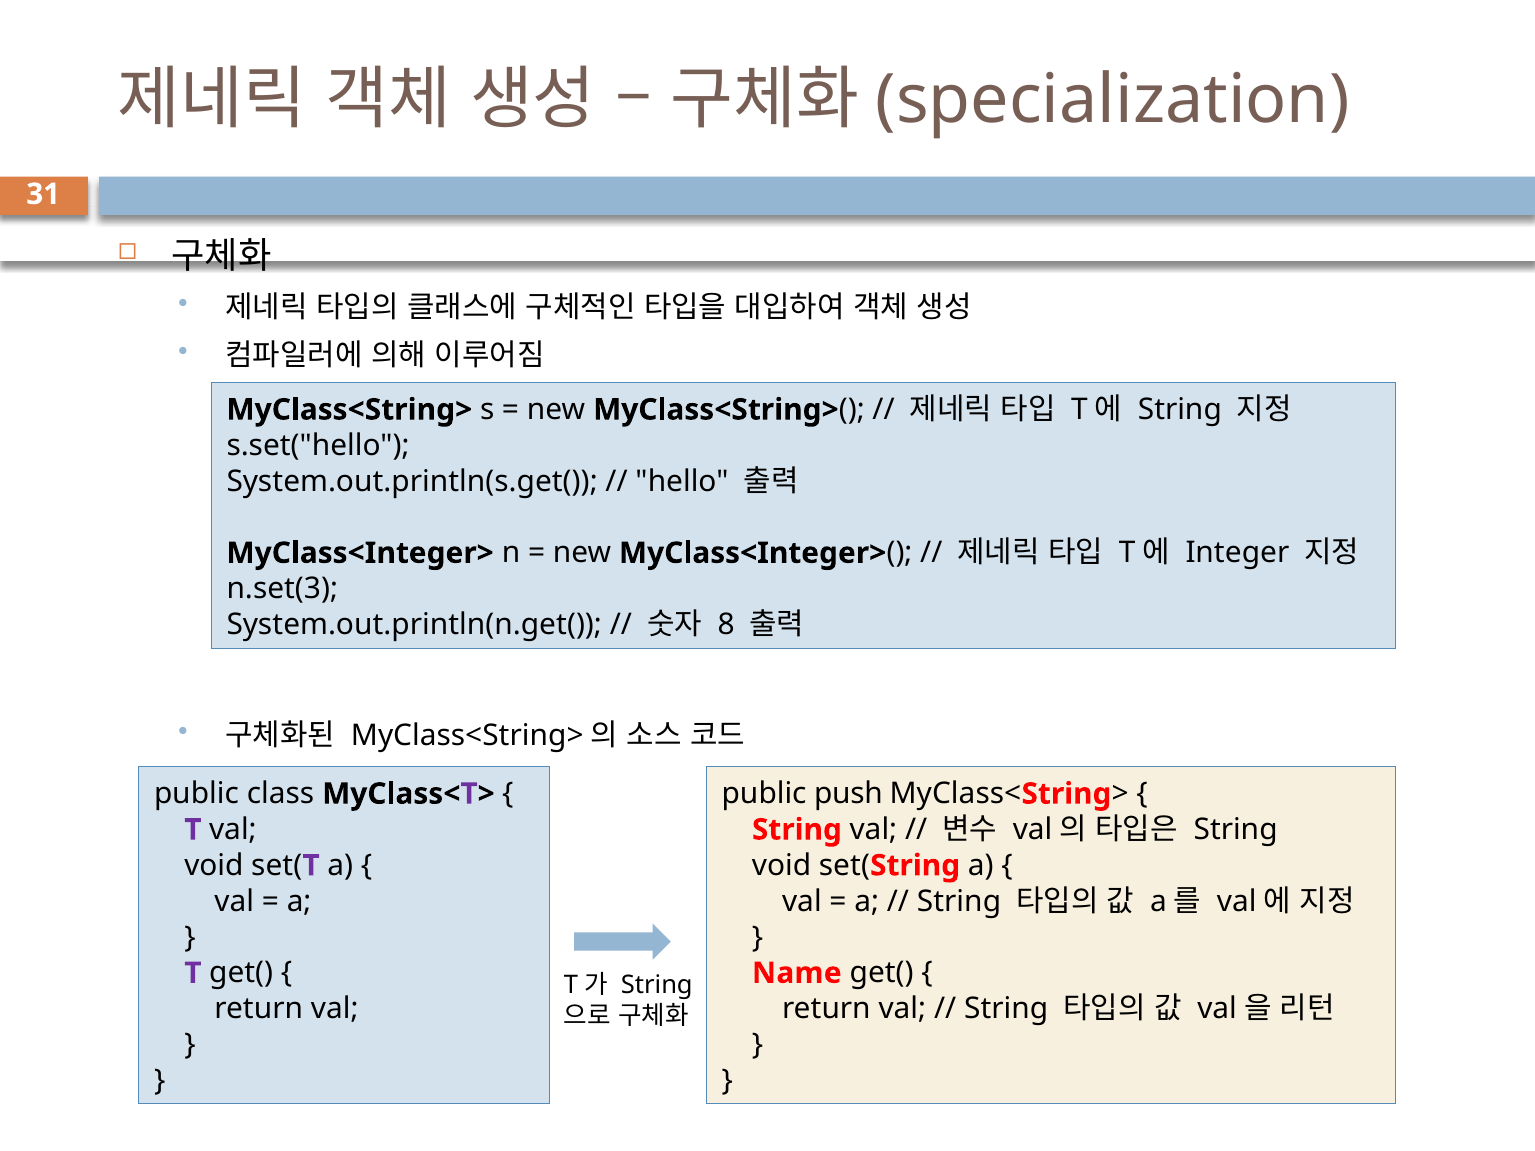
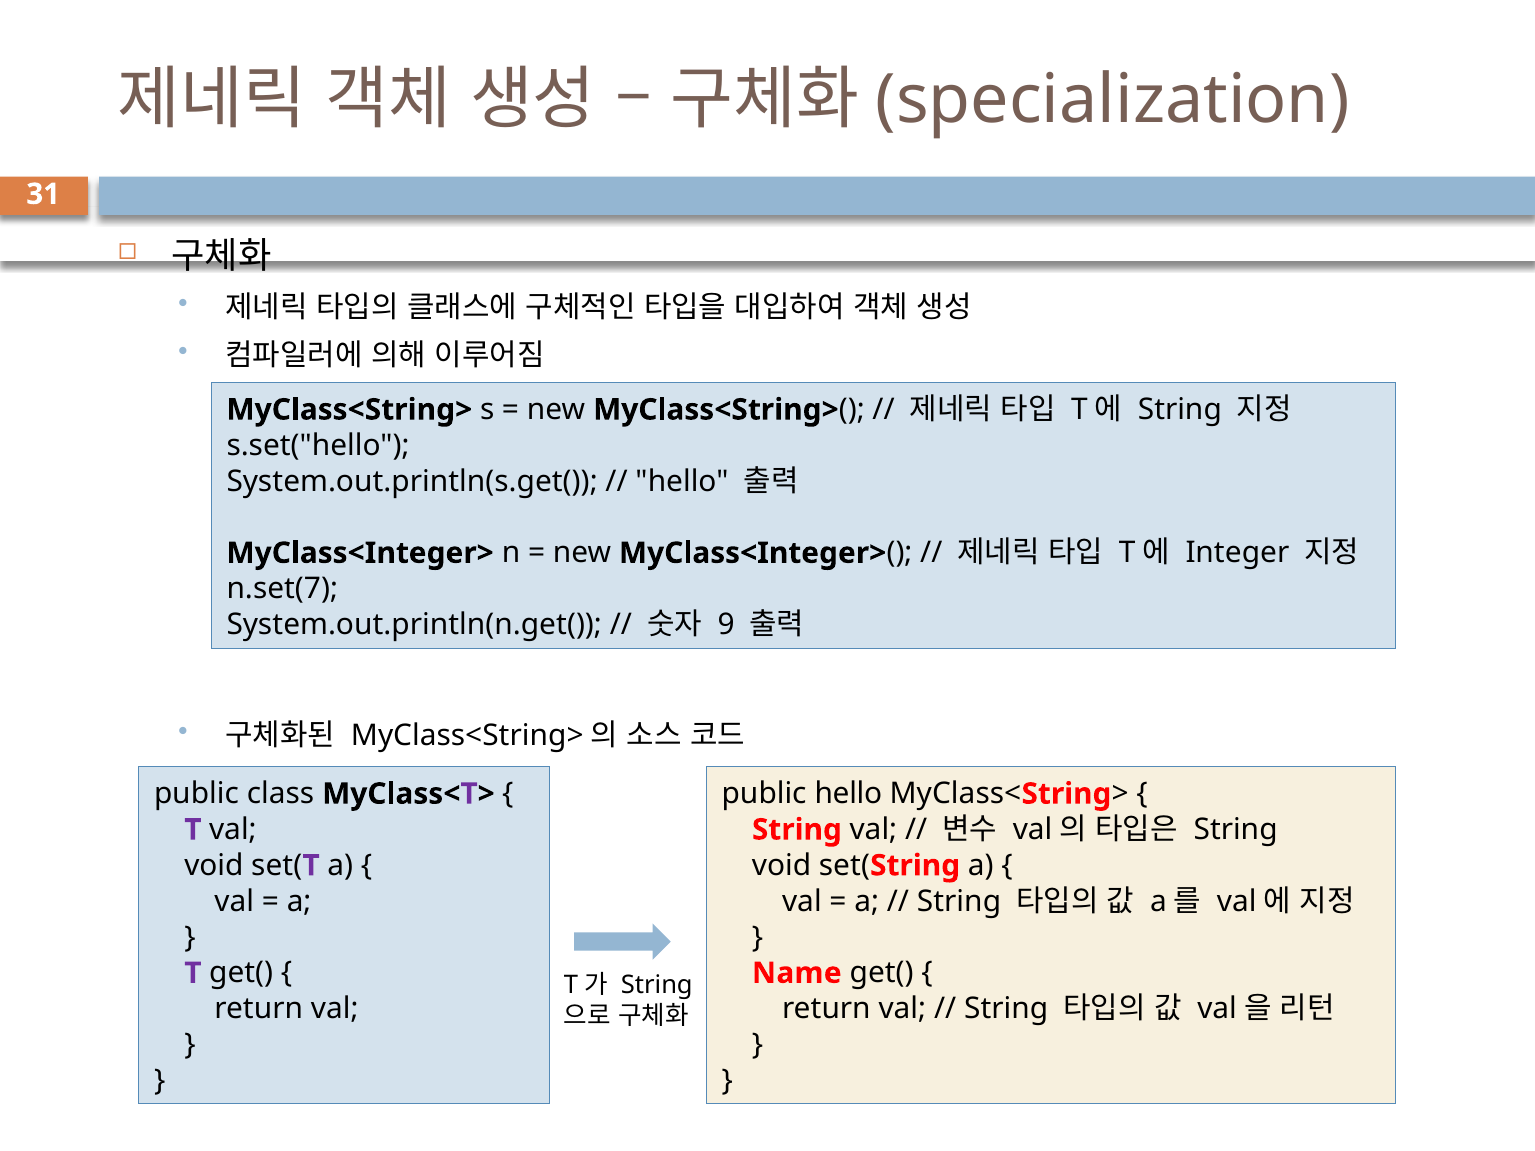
n.set(3: n.set(3 -> n.set(7 (282, 589)
8: 8 -> 9 (726, 625)
public push: push -> hello (848, 794)
